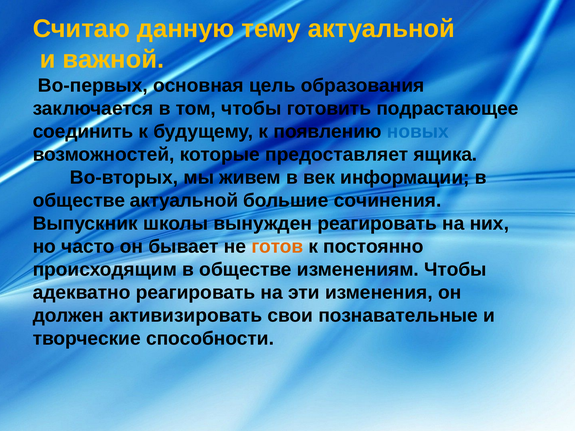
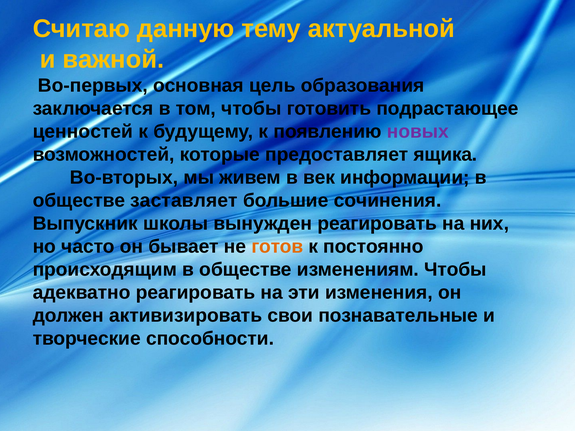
соединить: соединить -> ценностей (83, 132)
новых colour: blue -> purple (418, 132)
обществе актуальной: актуальной -> заставляет (184, 201)
